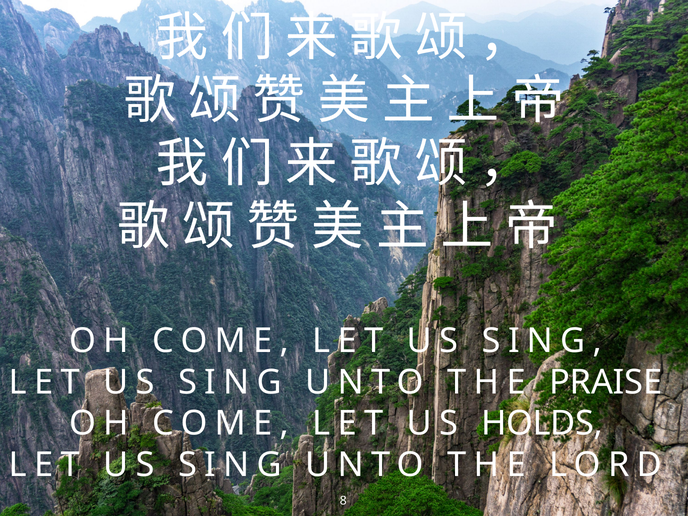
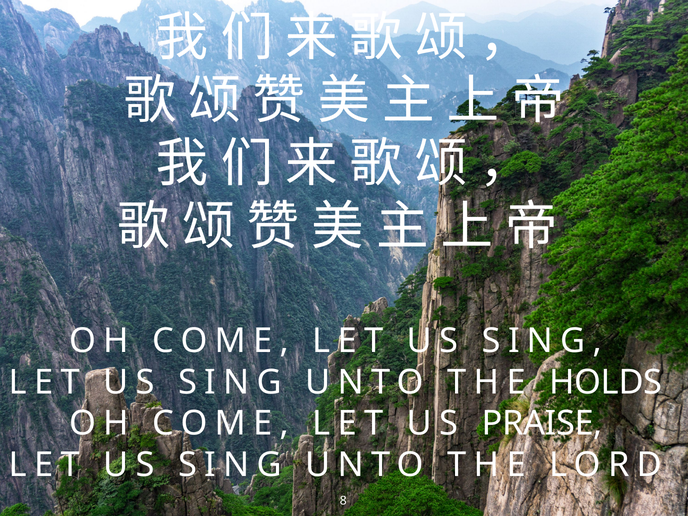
PRAISE: PRAISE -> HOLDS (606, 382)
HOLDS: HOLDS -> PRAISE (542, 423)
